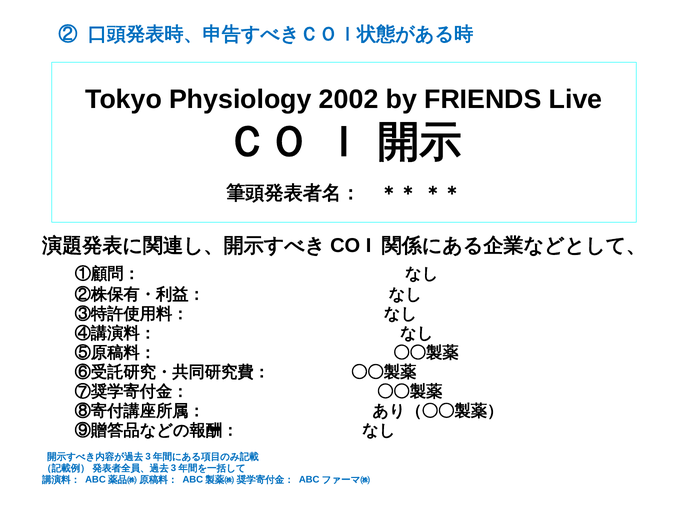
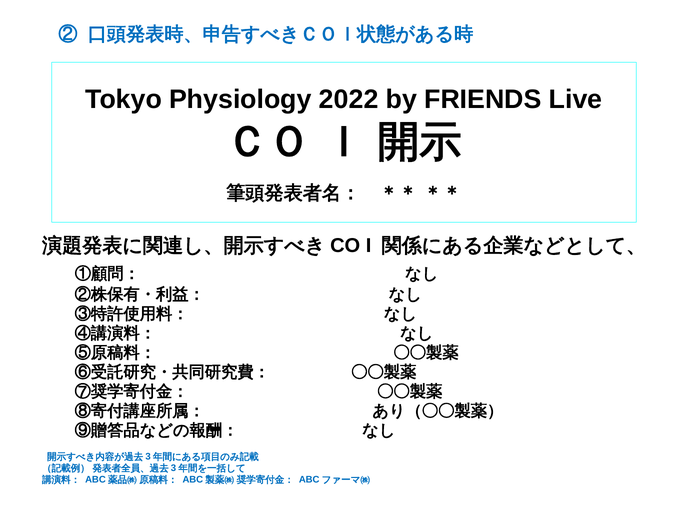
2002: 2002 -> 2022 (349, 99)
